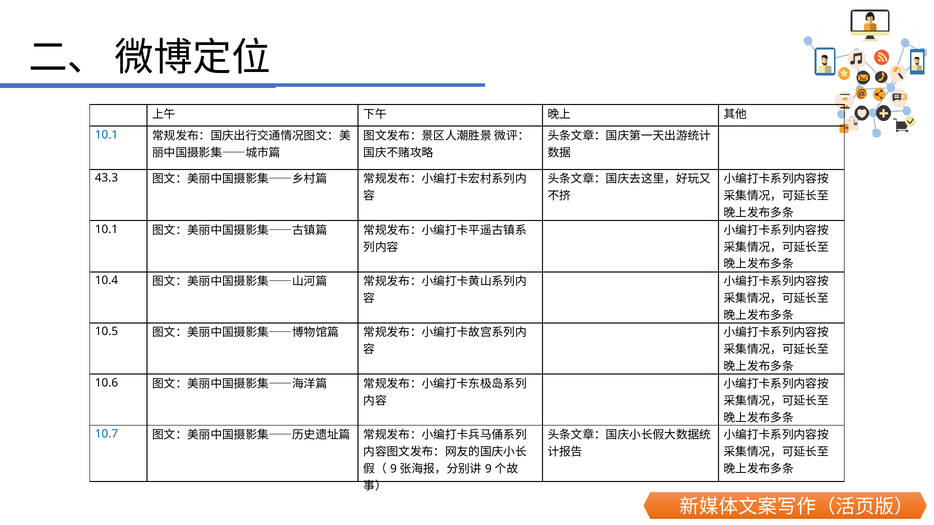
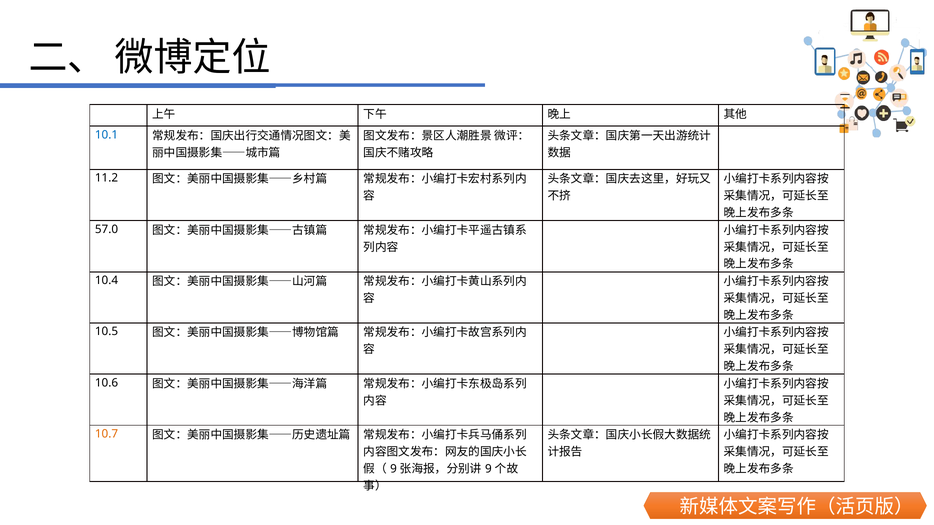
43.3: 43.3 -> 11.2 (107, 178)
10.1: 10.1 -> 57.0 (107, 229)
10.7 colour: blue -> orange (107, 434)
